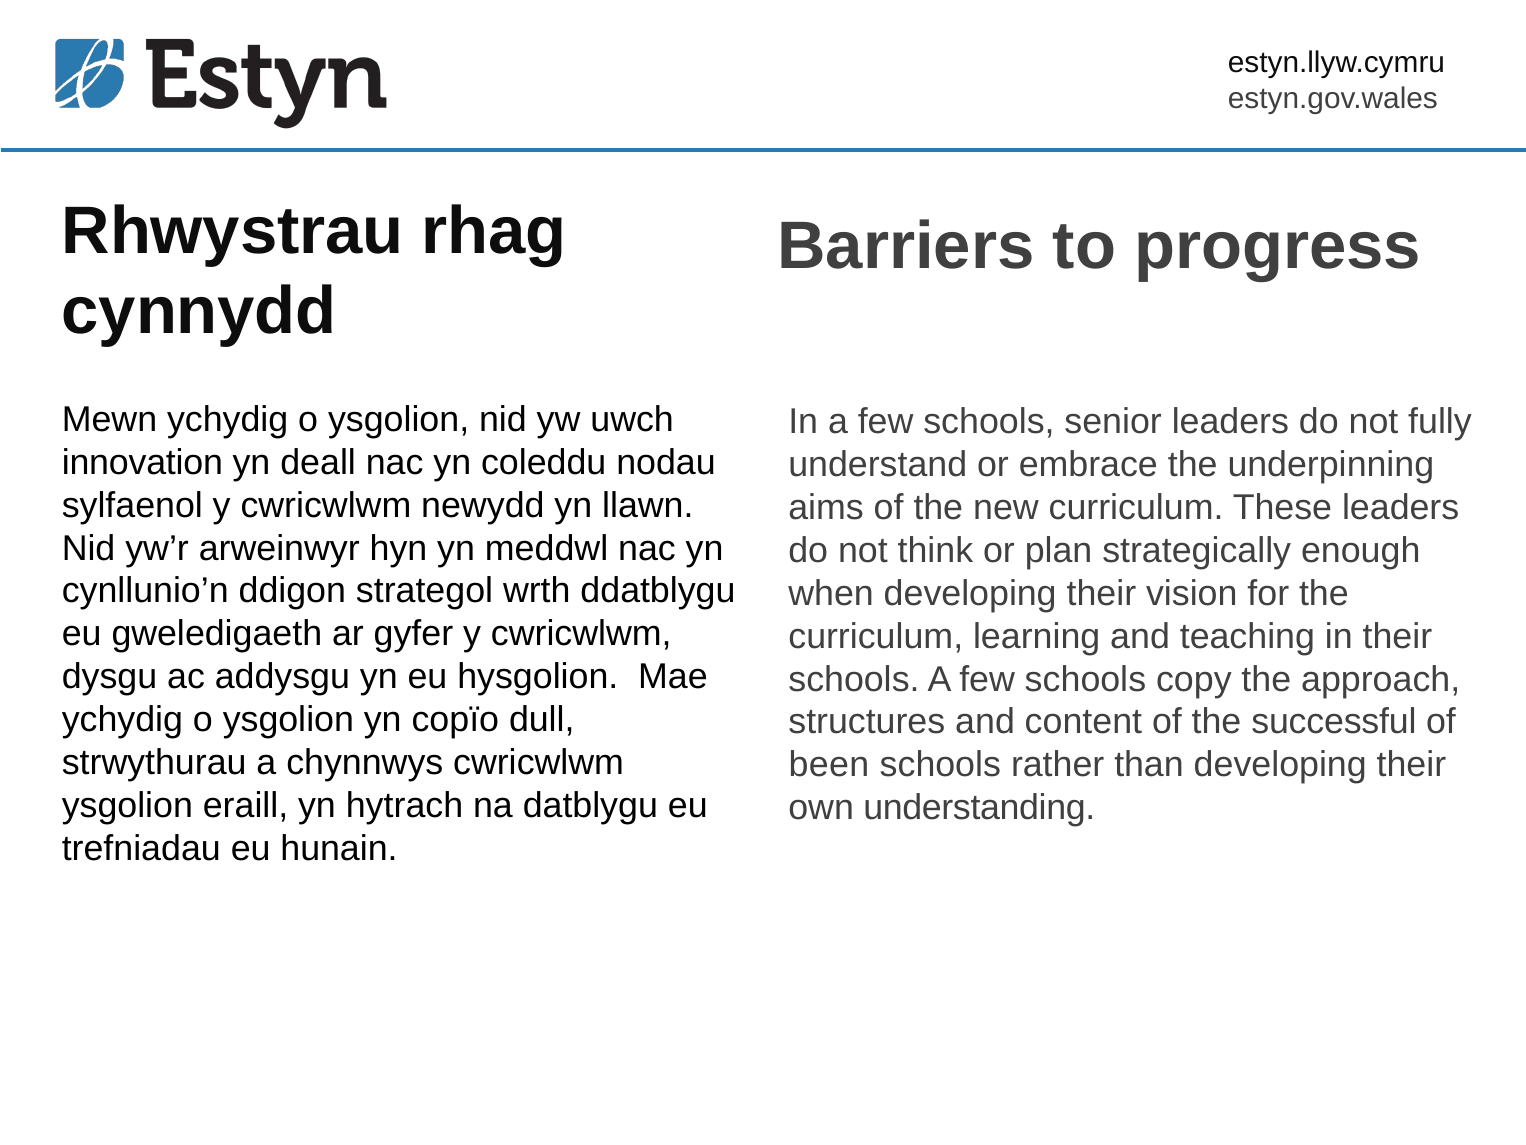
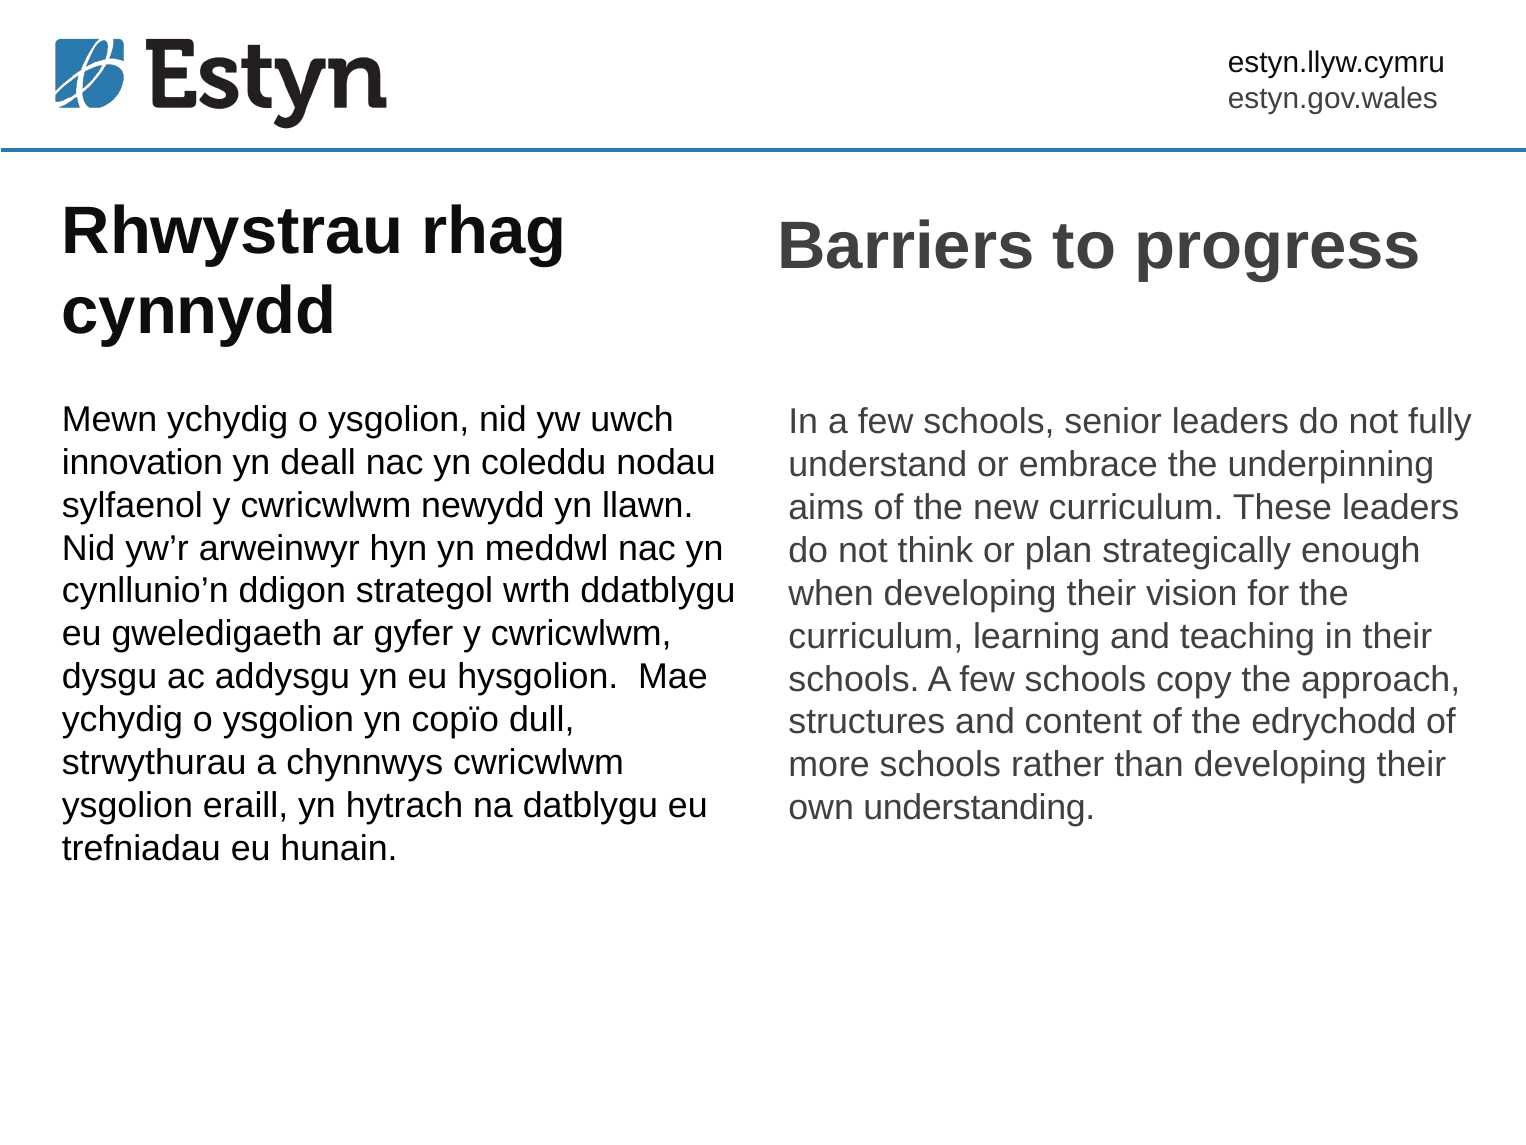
successful: successful -> edrychodd (1334, 722)
been: been -> more (829, 765)
